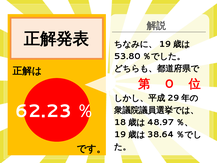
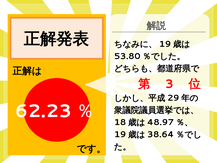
0: 0 -> 3 (169, 84)
